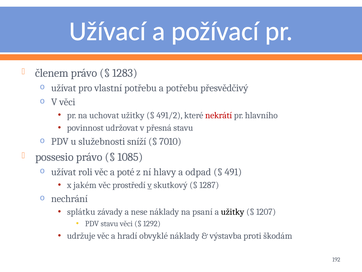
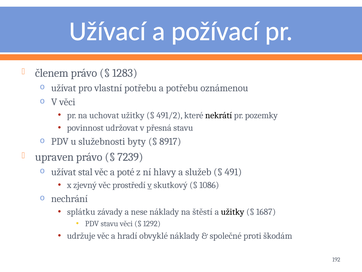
přesvědčivý: přesvědčivý -> oznámenou (224, 88)
nekrátí colour: red -> black (219, 115)
hlavního: hlavního -> pozemky (261, 115)
sníží: sníží -> byty (137, 141)
7010: 7010 -> 8917 (170, 141)
possesio: possesio -> upraven (54, 157)
1085: 1085 -> 7239 (130, 157)
roli: roli -> stal (85, 172)
odpad: odpad -> služeb (198, 172)
jakém: jakém -> zjevný (85, 185)
1287: 1287 -> 1086 (209, 185)
psaní: psaní -> štěstí (202, 212)
1207: 1207 -> 1687 (266, 212)
výstavba: výstavba -> společné (226, 236)
